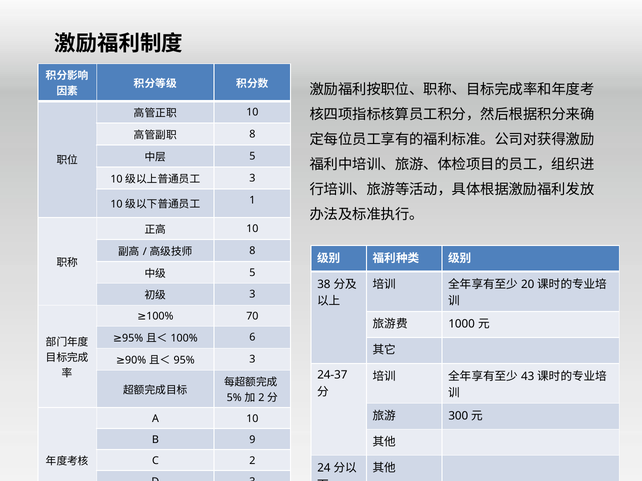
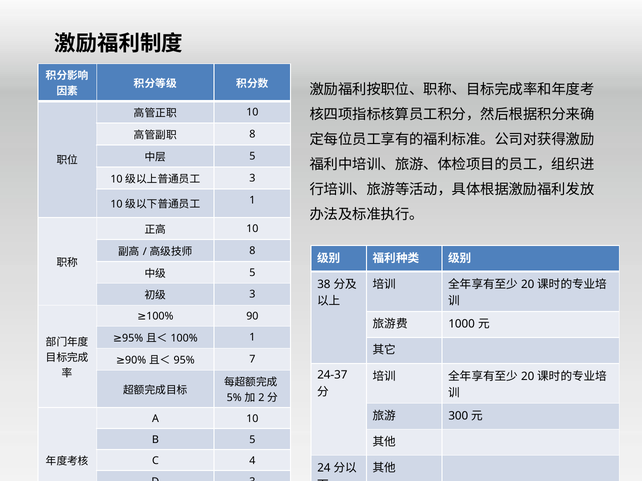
70: 70 -> 90 (252, 317)
6: 6 -> 1 (252, 338)
3: 3 -> 7 (252, 360)
43: 43 -> 20 (528, 377)
B 9: 9 -> 5 (252, 440)
C 2: 2 -> 4 (252, 461)
